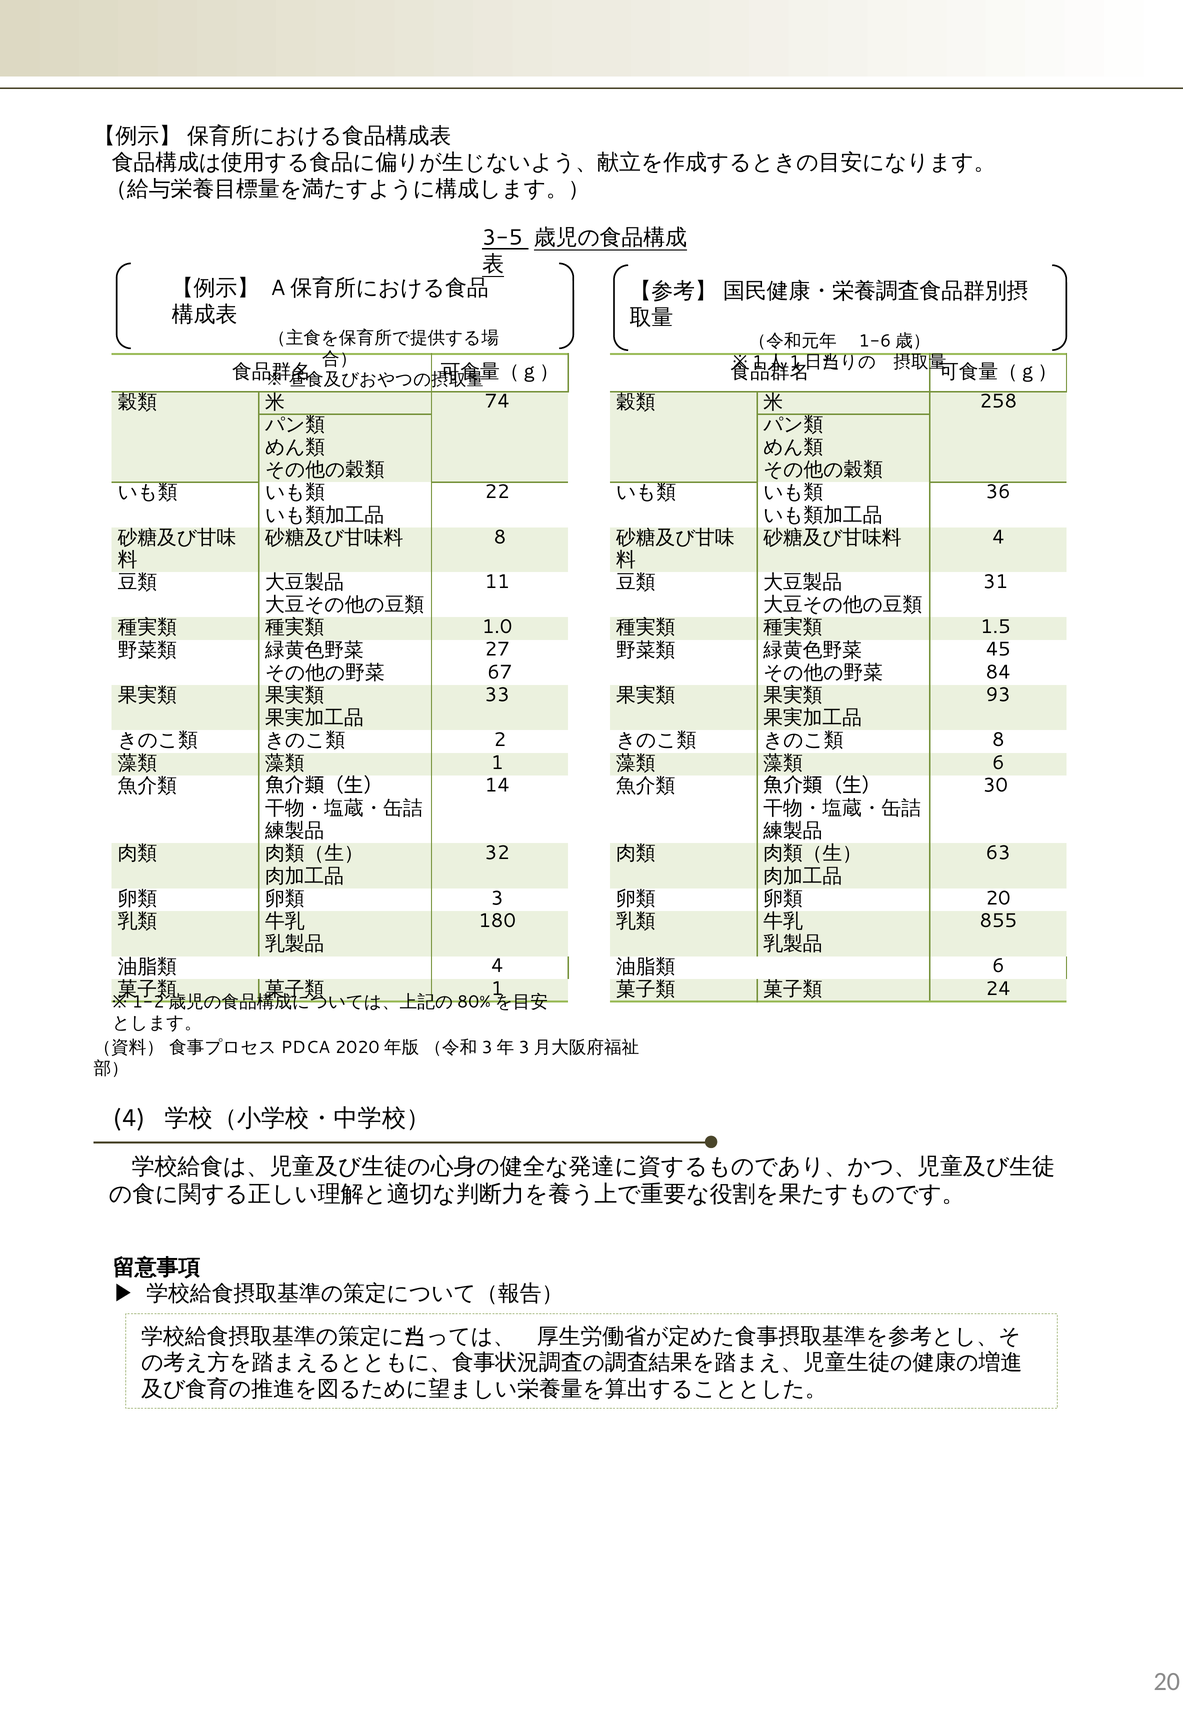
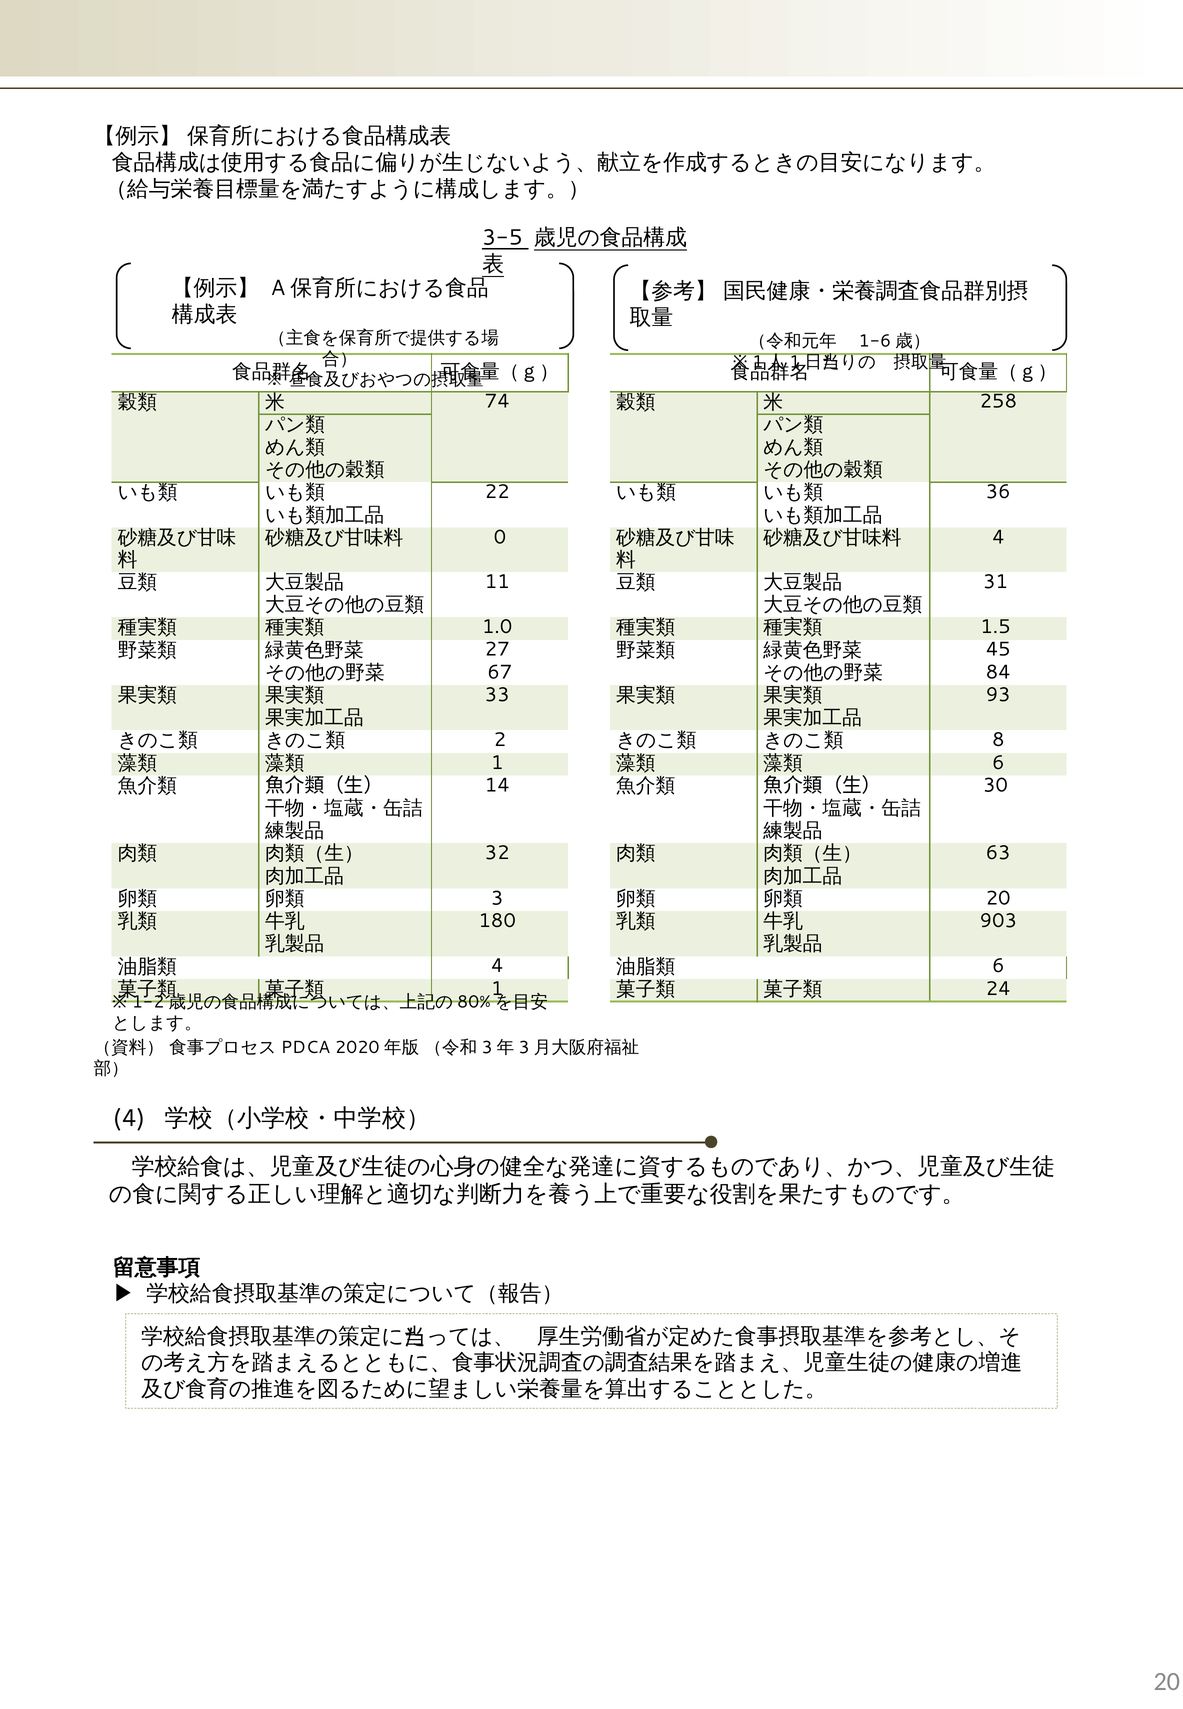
8: 8 -> 0 (500, 537)
855: 855 -> 903 (998, 921)
